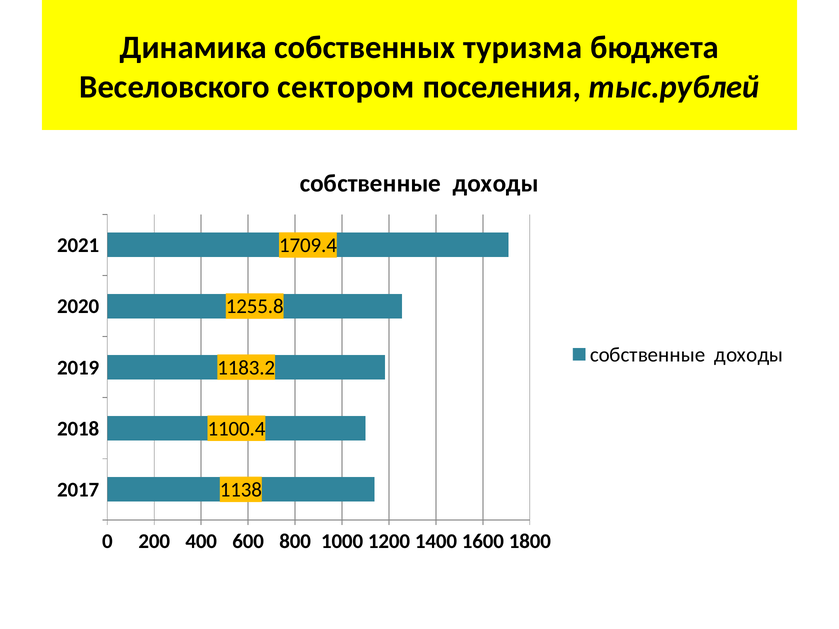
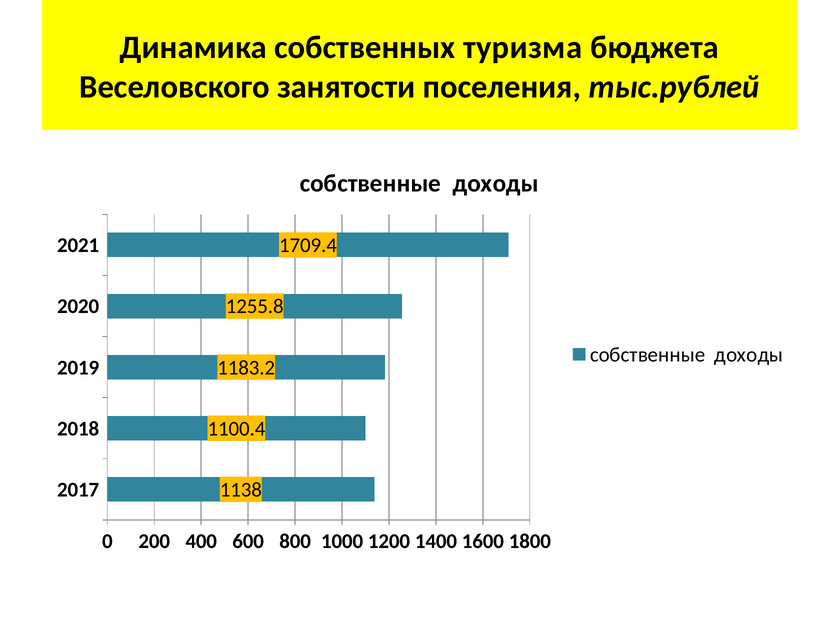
сектором: сектором -> занятости (346, 87)
